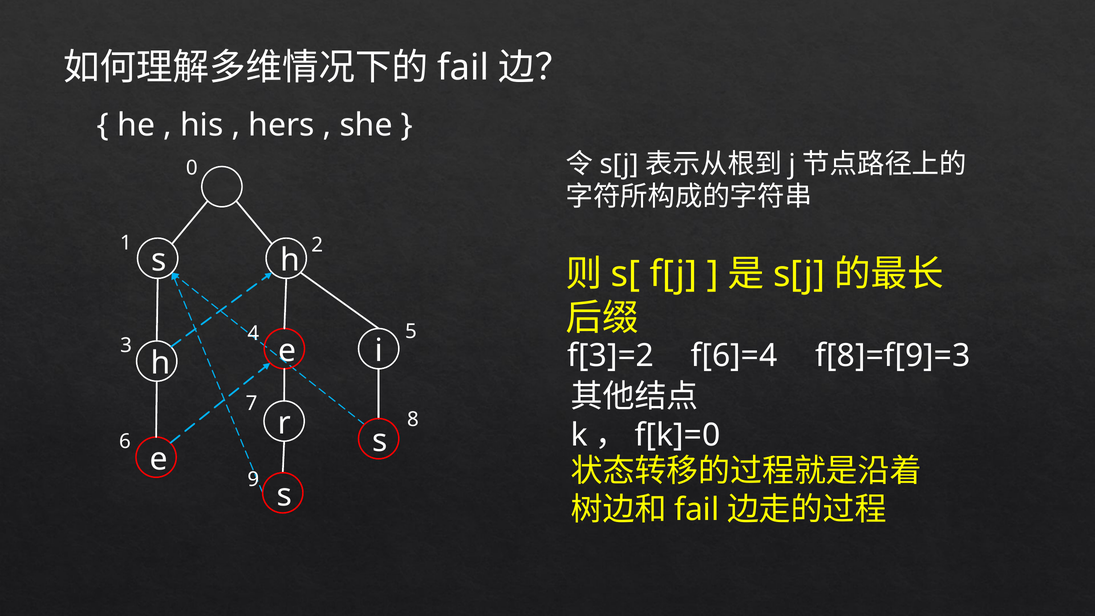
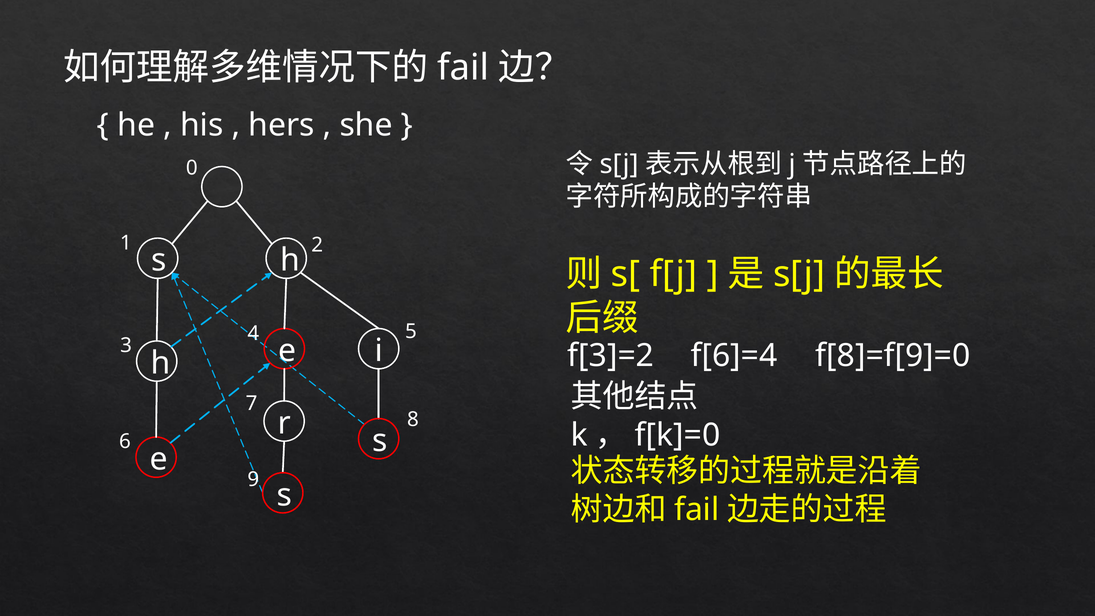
f[8]=f[9]=3: f[8]=f[9]=3 -> f[8]=f[9]=0 (893, 356)
